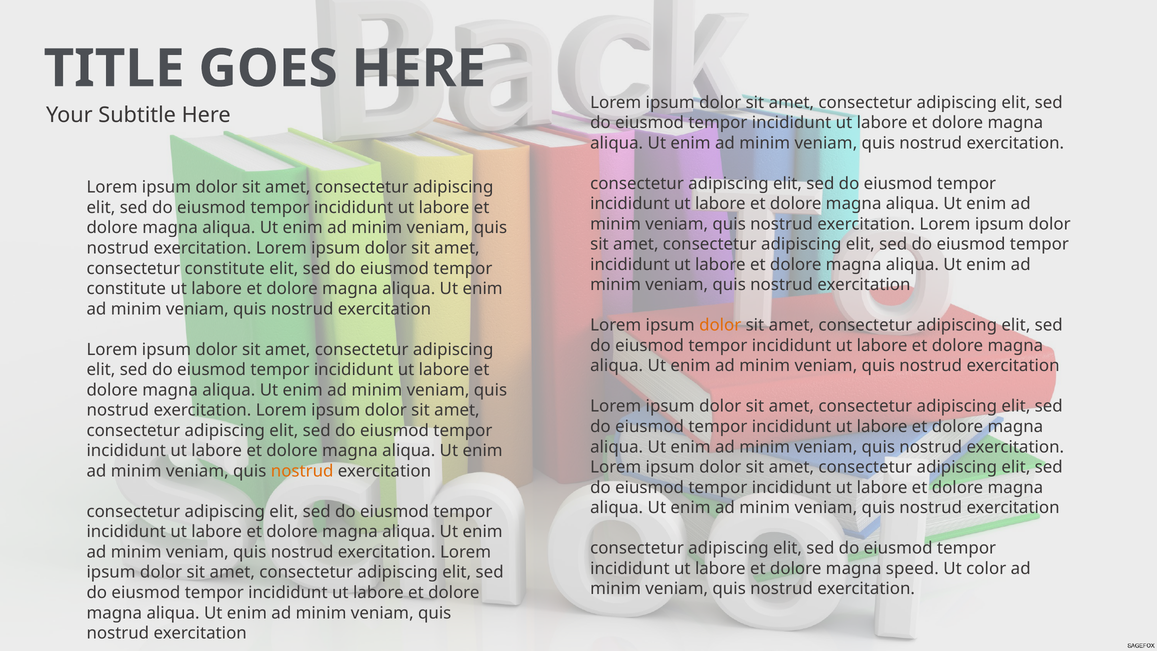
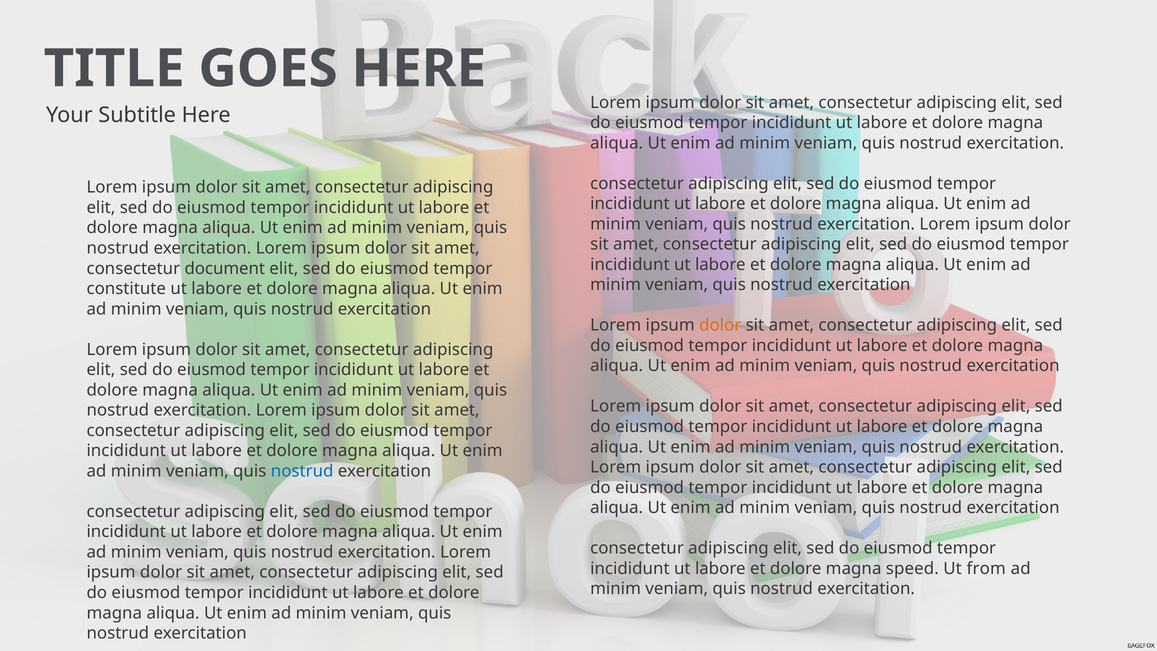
consectetur constitute: constitute -> document (225, 268)
nostrud colour: orange -> blue (302, 471)
color: color -> from (986, 568)
